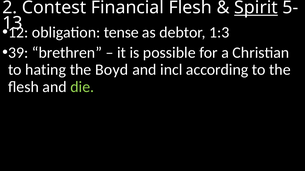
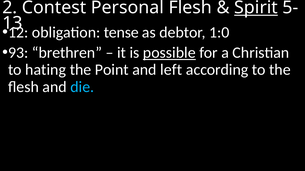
Financial: Financial -> Personal (127, 8)
1:3: 1:3 -> 1:0 (219, 32)
39: 39 -> 93 (18, 53)
possible underline: none -> present (169, 53)
Boyd: Boyd -> Point (112, 70)
incl: incl -> left (171, 70)
die colour: light green -> light blue (82, 87)
